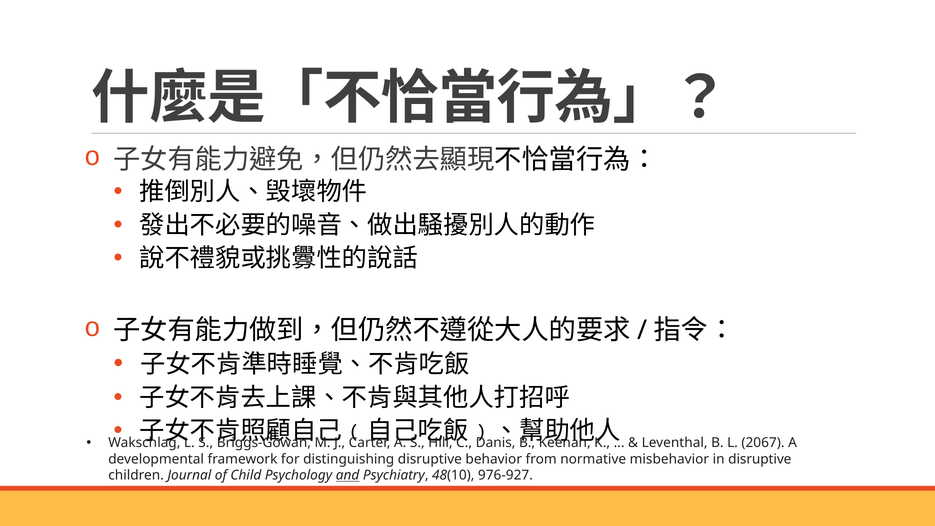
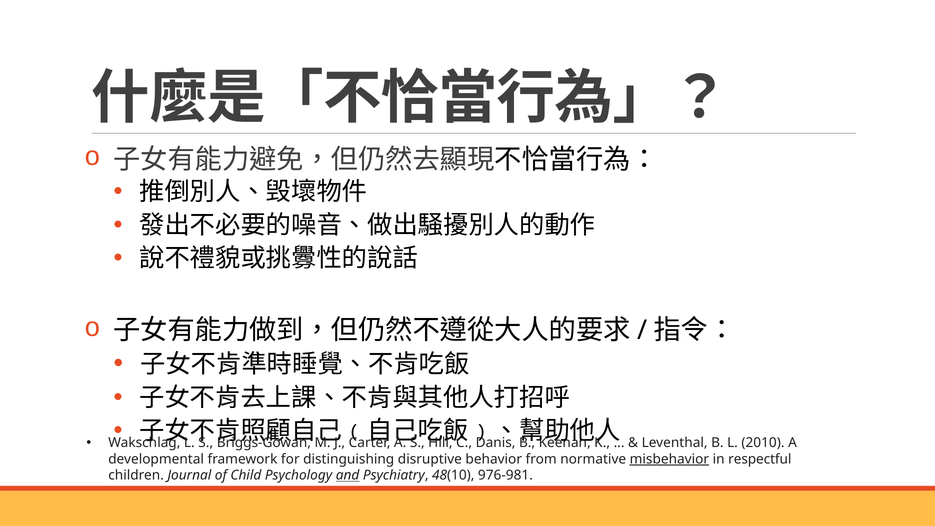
2067: 2067 -> 2010 (763, 443)
misbehavior underline: none -> present (669, 459)
in disruptive: disruptive -> respectful (760, 459)
976-927: 976-927 -> 976-981 (505, 475)
